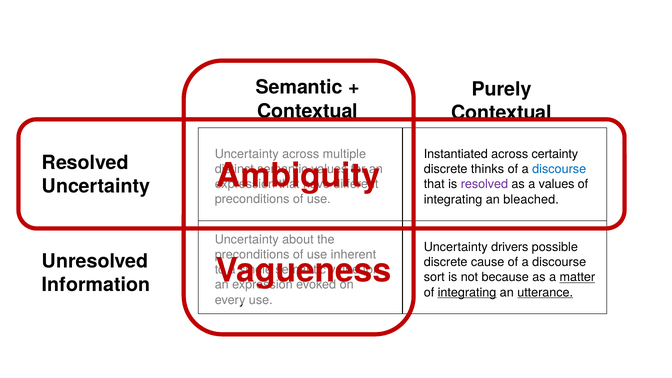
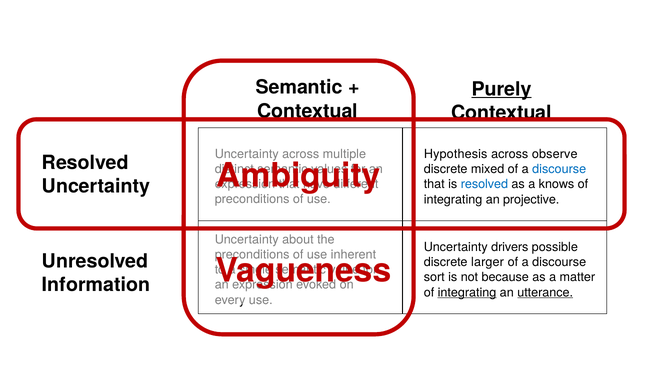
Purely underline: none -> present (502, 89)
Instantiated: Instantiated -> Hypothesis (456, 154)
certainty: certainty -> observe (555, 154)
thinks: thinks -> mixed (488, 169)
resolved colour: purple -> blue (484, 184)
a values: values -> knows (557, 184)
bleached: bleached -> projective (531, 199)
cause: cause -> larger (487, 262)
matter underline: present -> none (577, 277)
